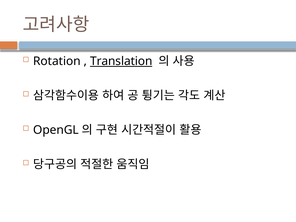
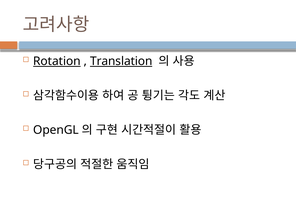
Rotation underline: none -> present (57, 61)
